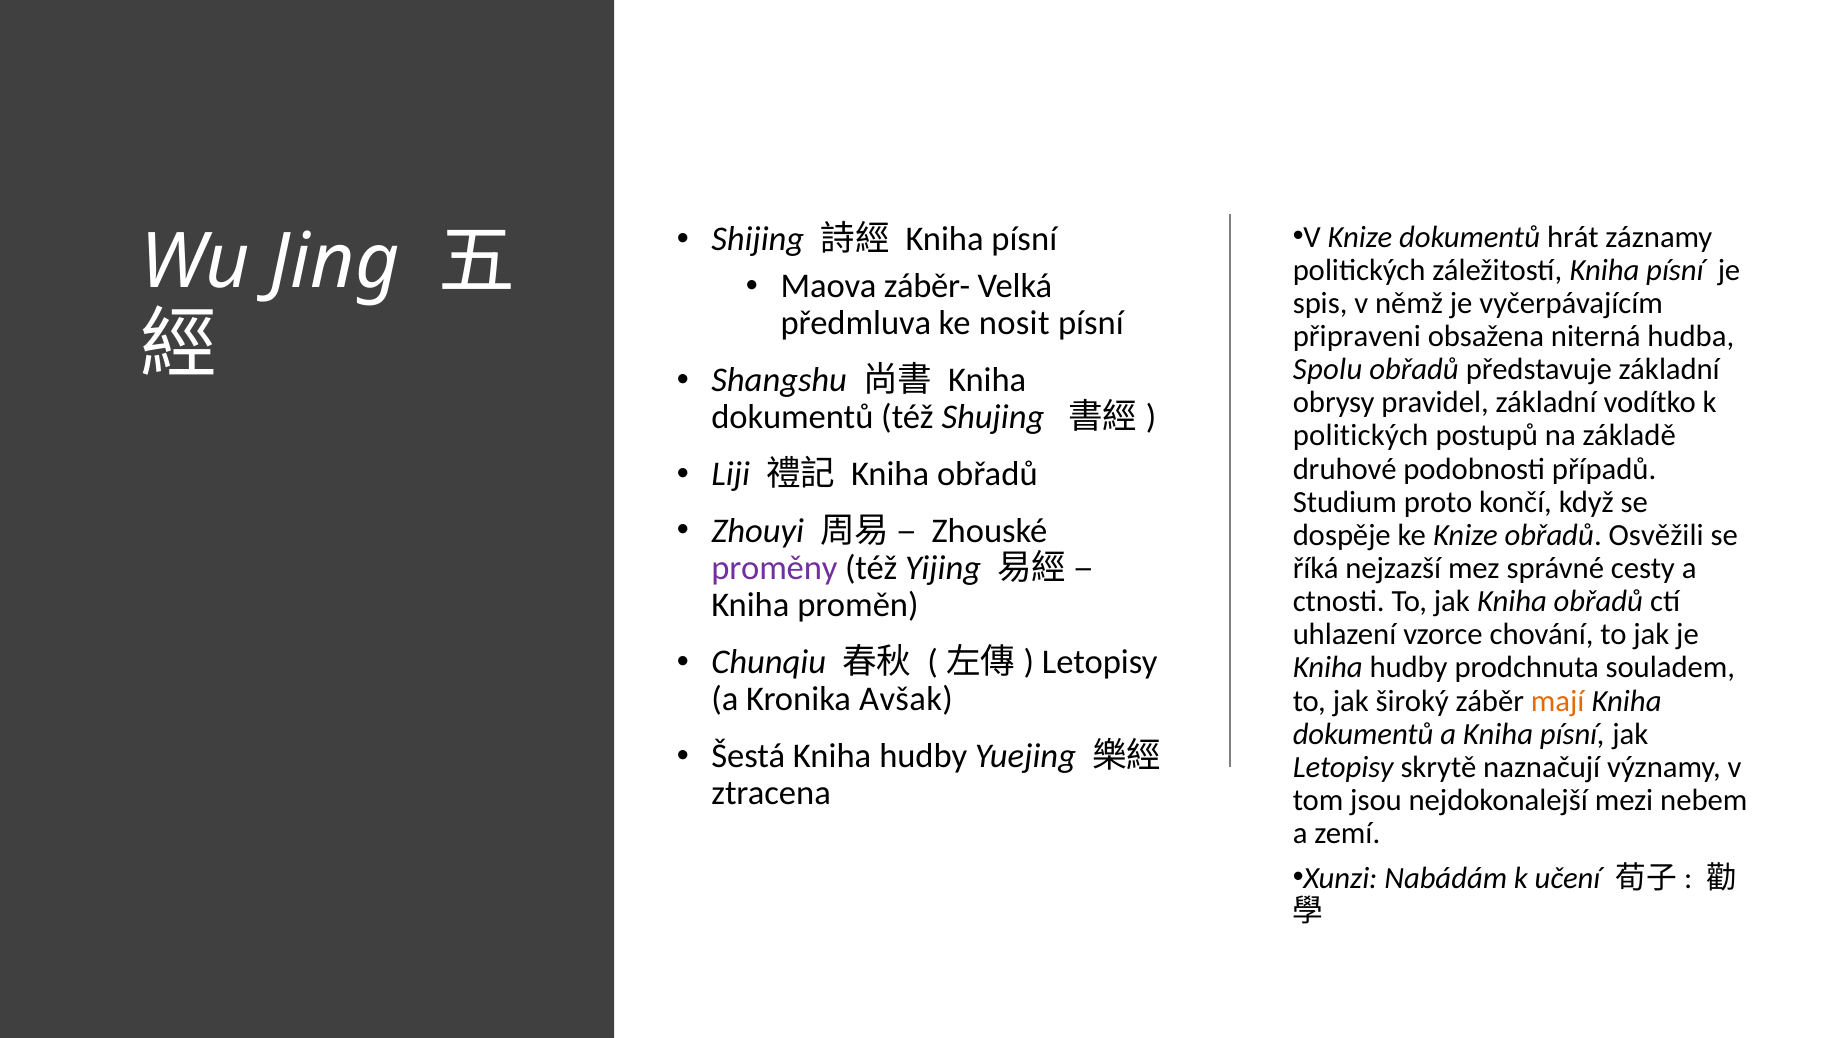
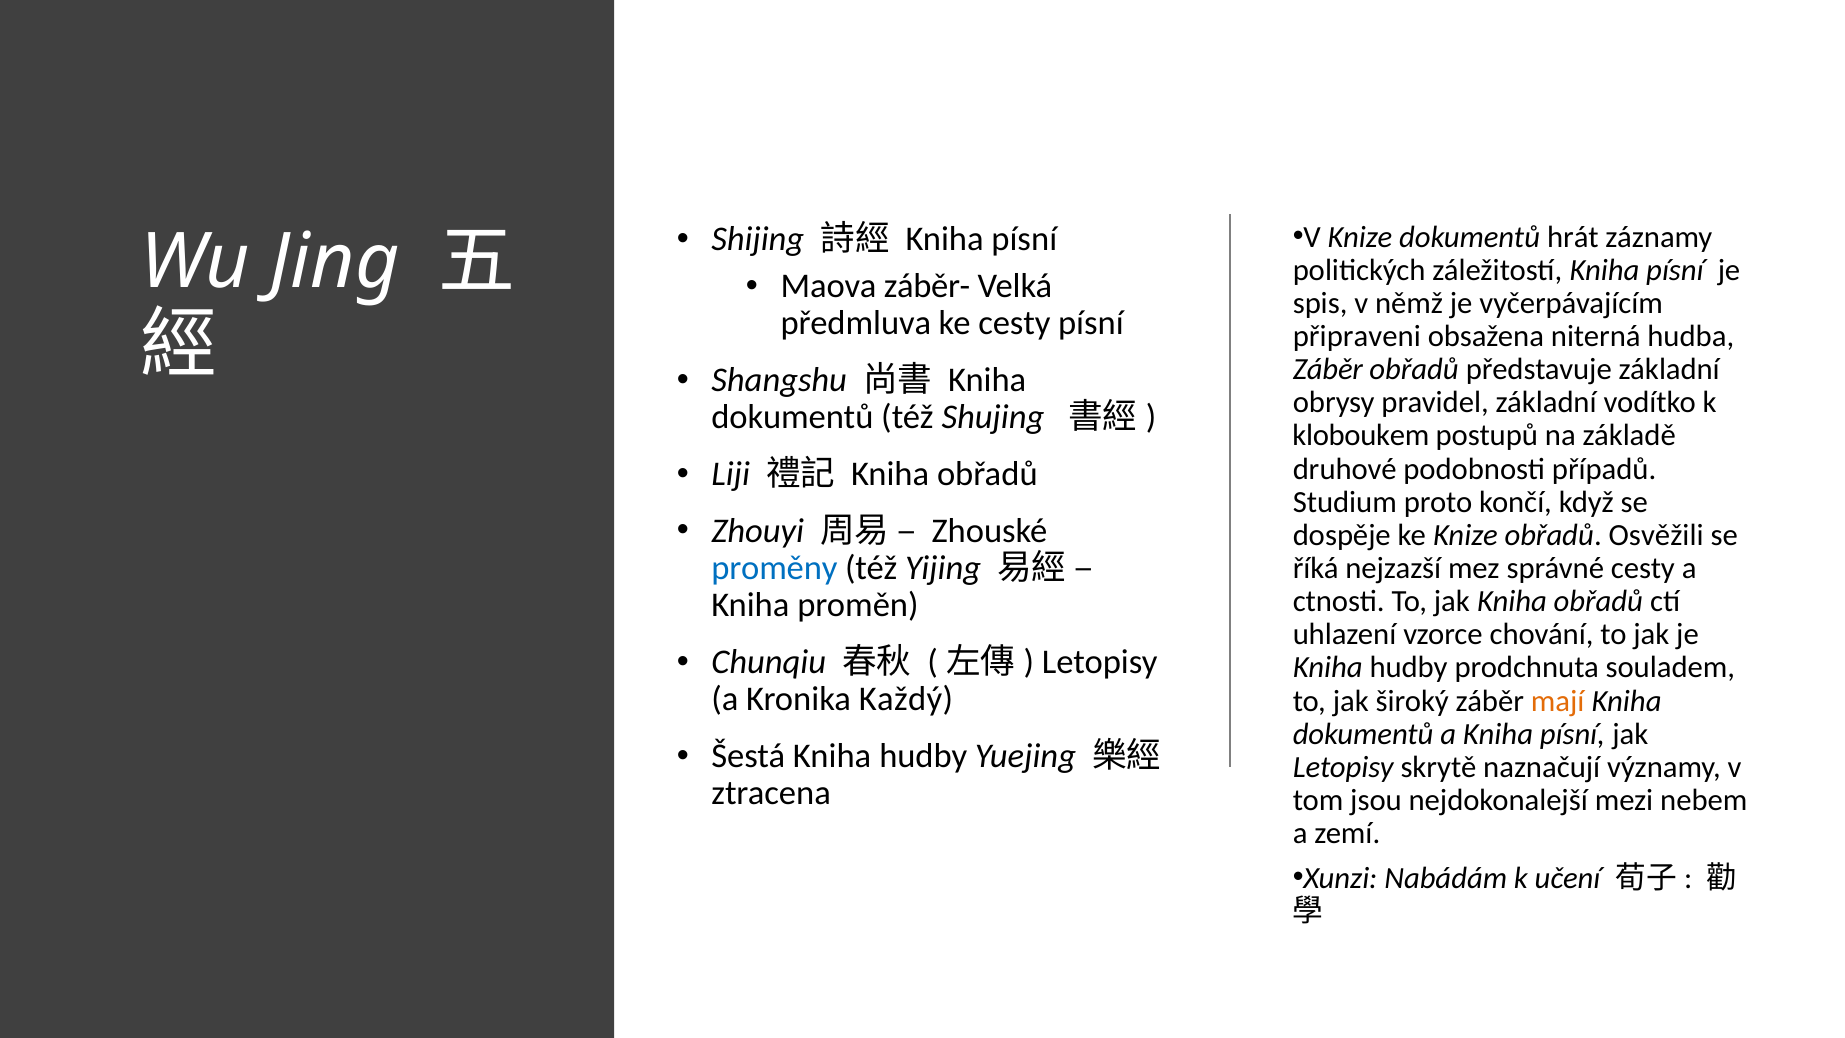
ke nosit: nosit -> cesty (1014, 324)
Spolu: Spolu -> Záběr (1328, 370)
politických: politických -> kloboukem (1361, 436)
proměny colour: purple -> blue (774, 568)
Avšak: Avšak -> Každý (906, 699)
